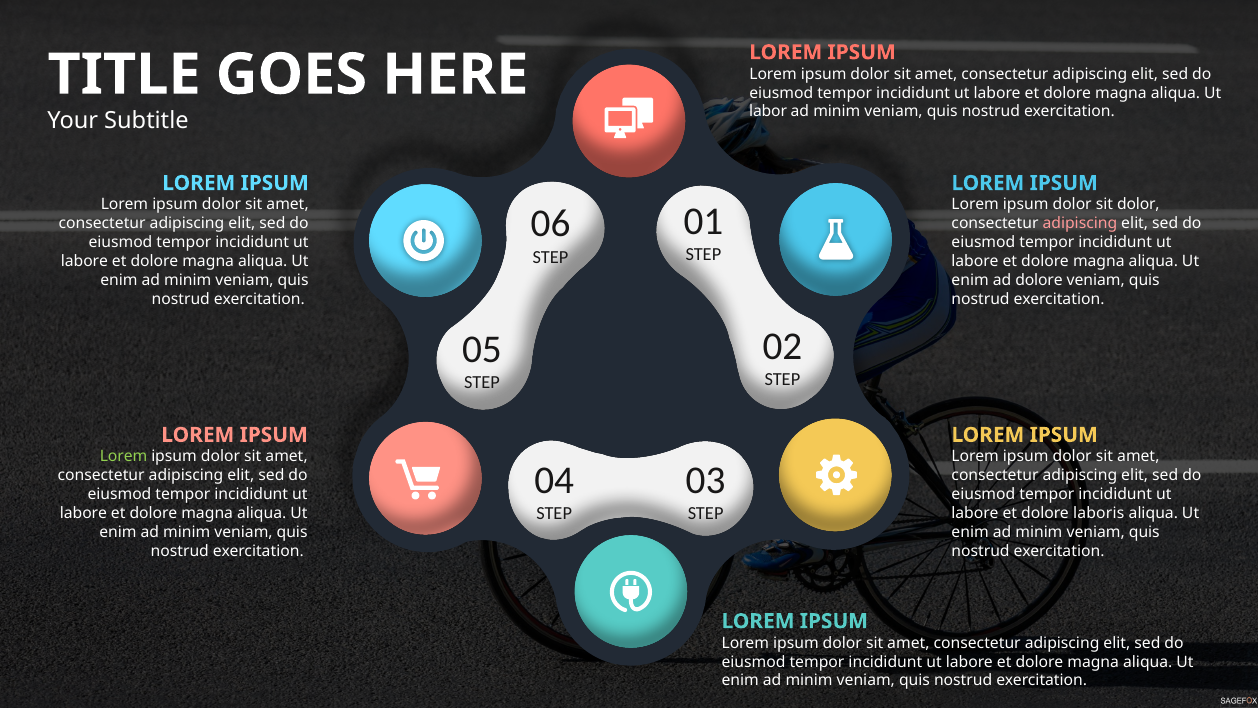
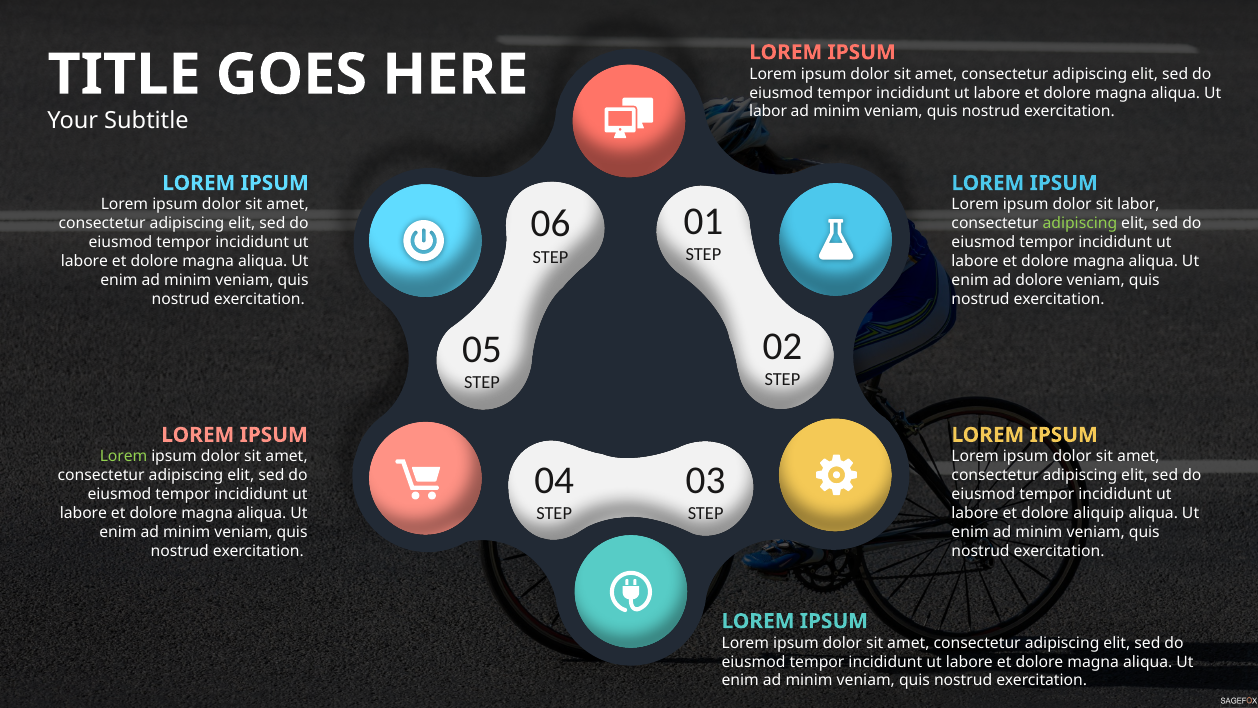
sit dolor: dolor -> labor (1138, 205)
adipiscing colour: pink -> light green (1080, 224)
laboris: laboris -> aliquip (1099, 513)
